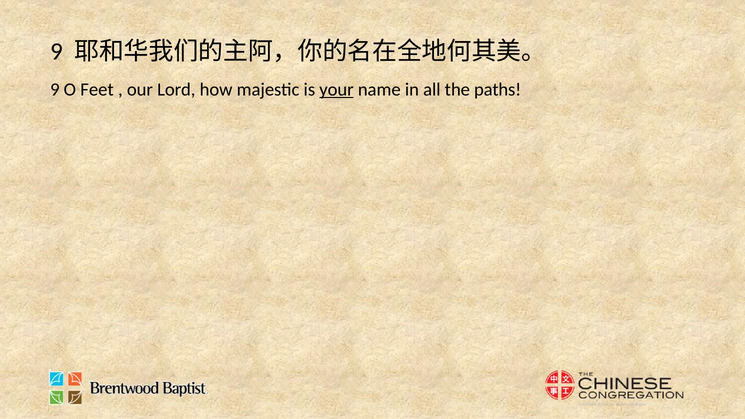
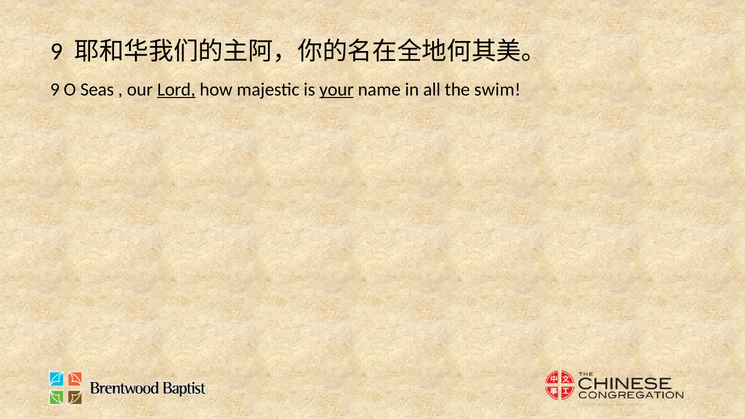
Feet: Feet -> Seas (97, 89)
Lord underline: none -> present (176, 89)
paths: paths -> swim (497, 89)
